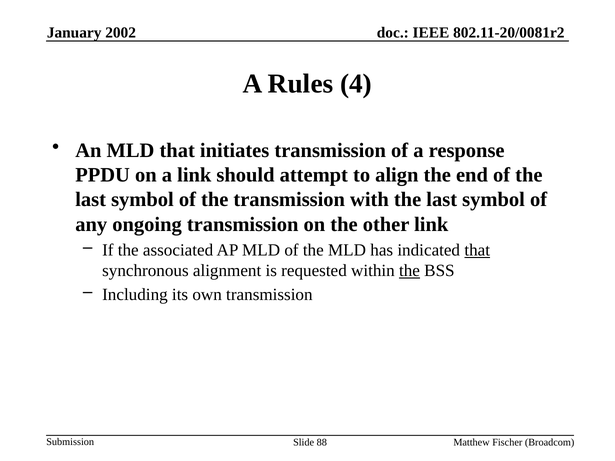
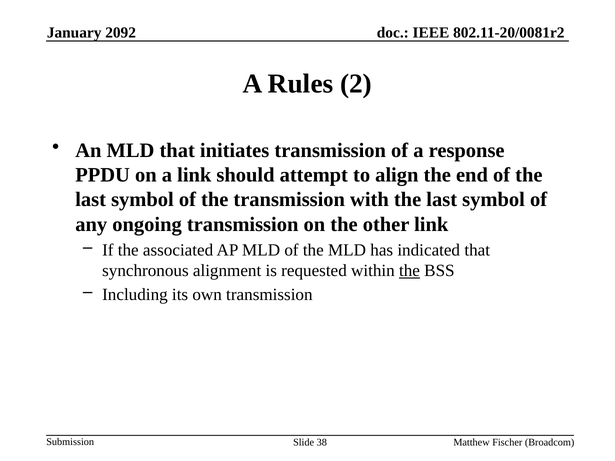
2002: 2002 -> 2092 (121, 33)
4: 4 -> 2 (356, 84)
that underline: present -> none (477, 250)
88: 88 -> 38 (322, 442)
